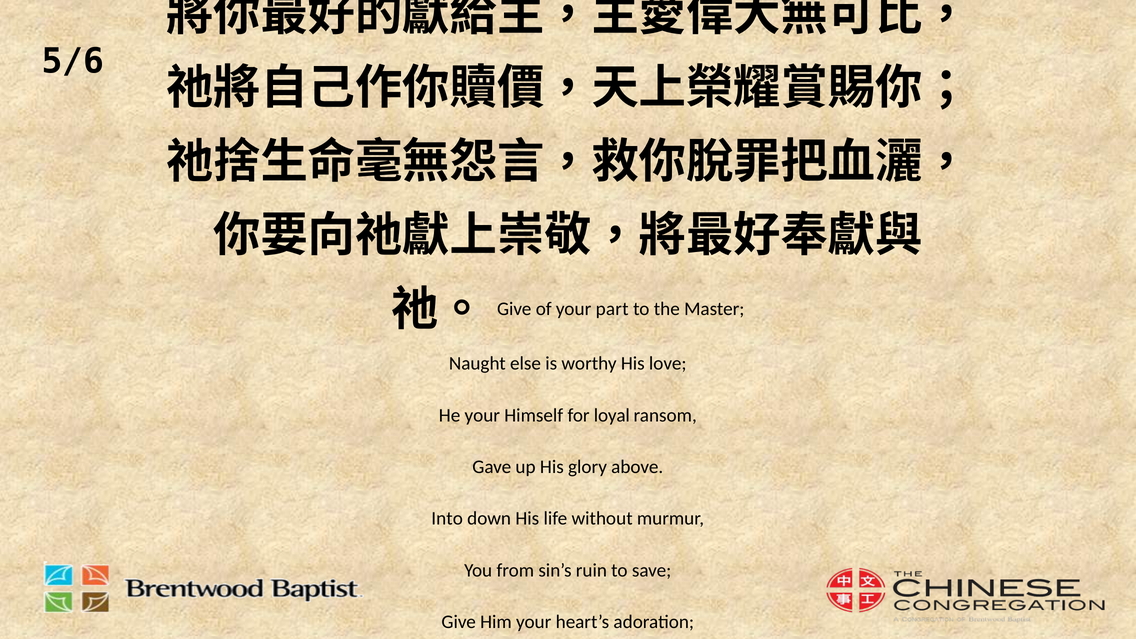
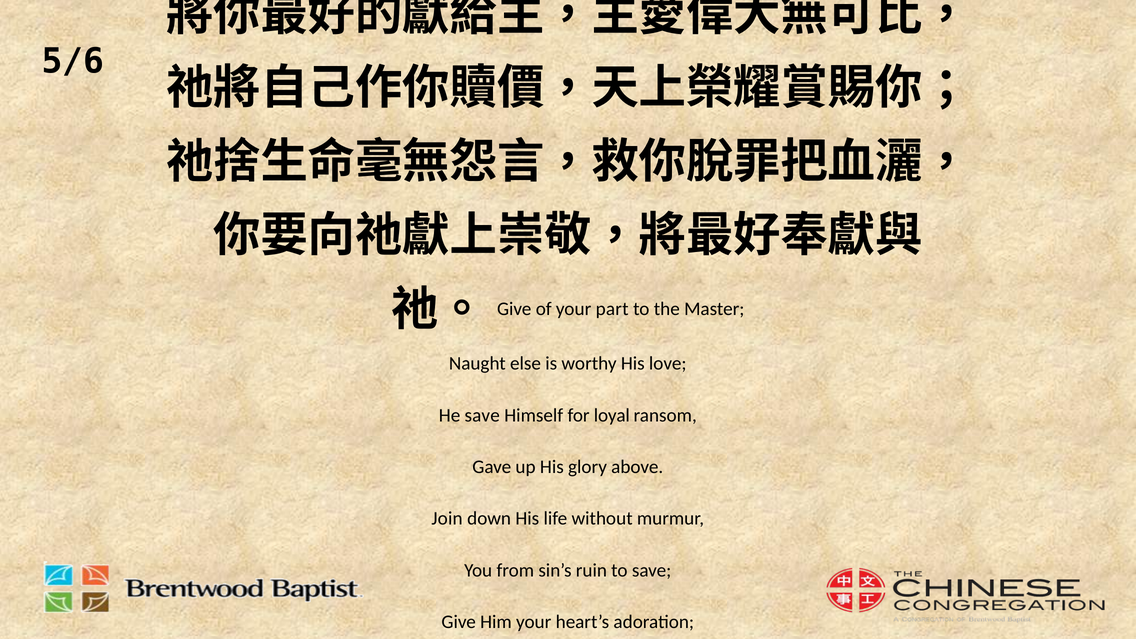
He your: your -> save (482, 415)
Into: Into -> Join (447, 519)
